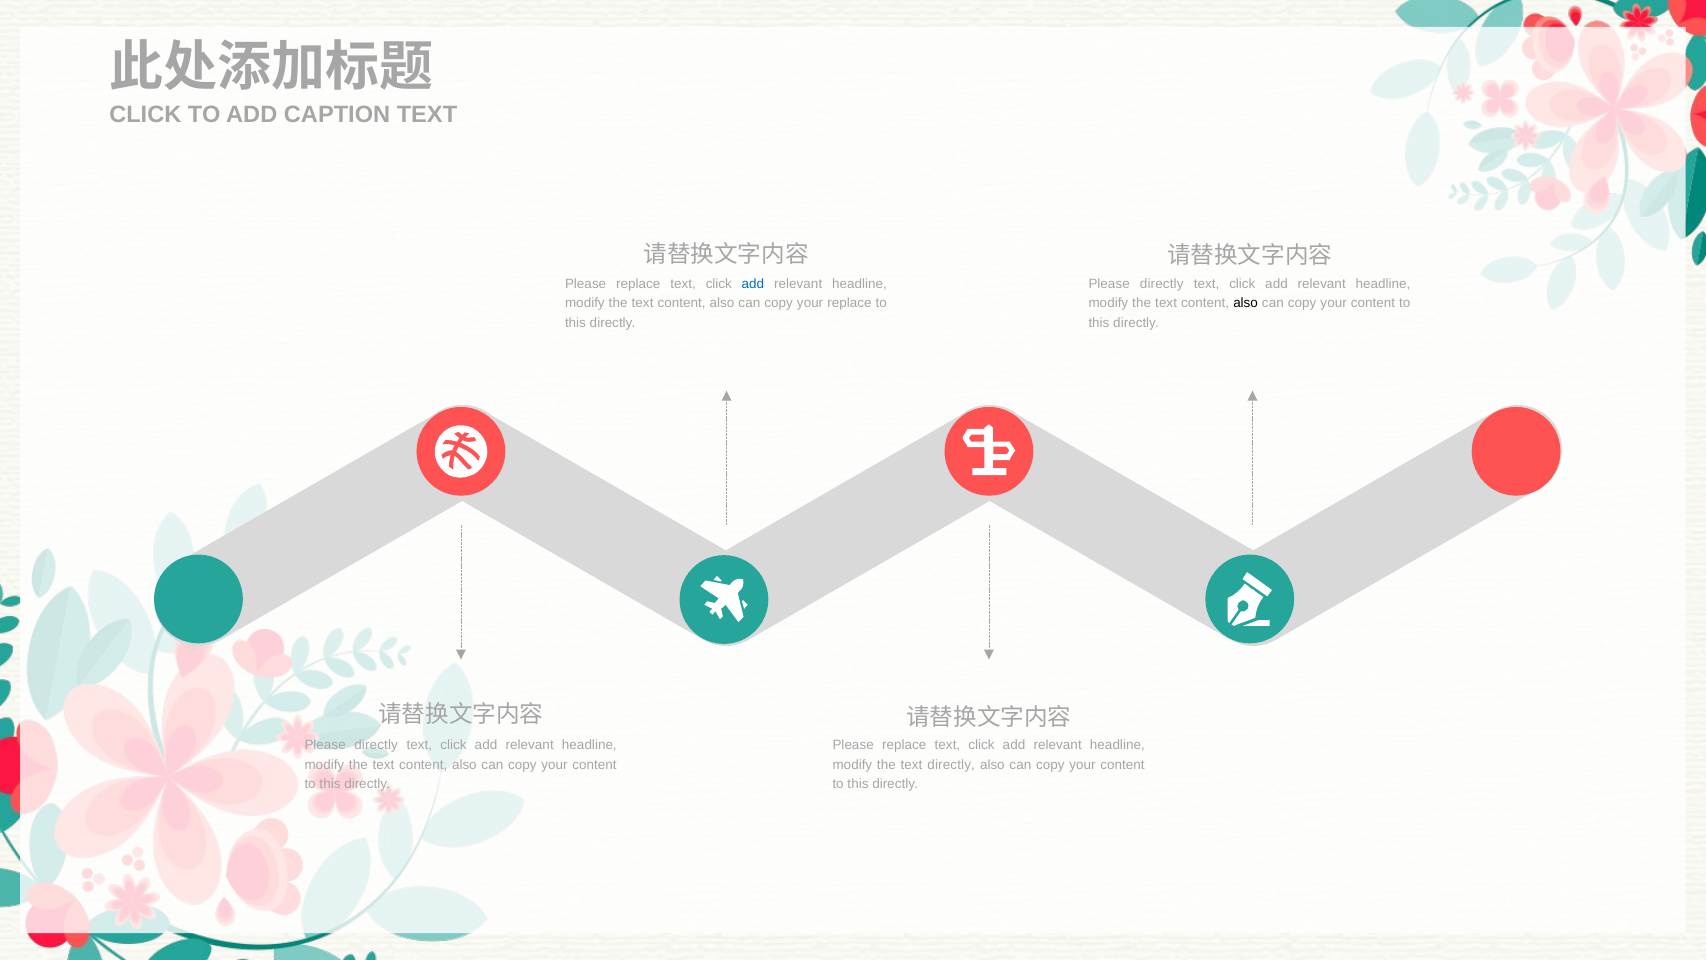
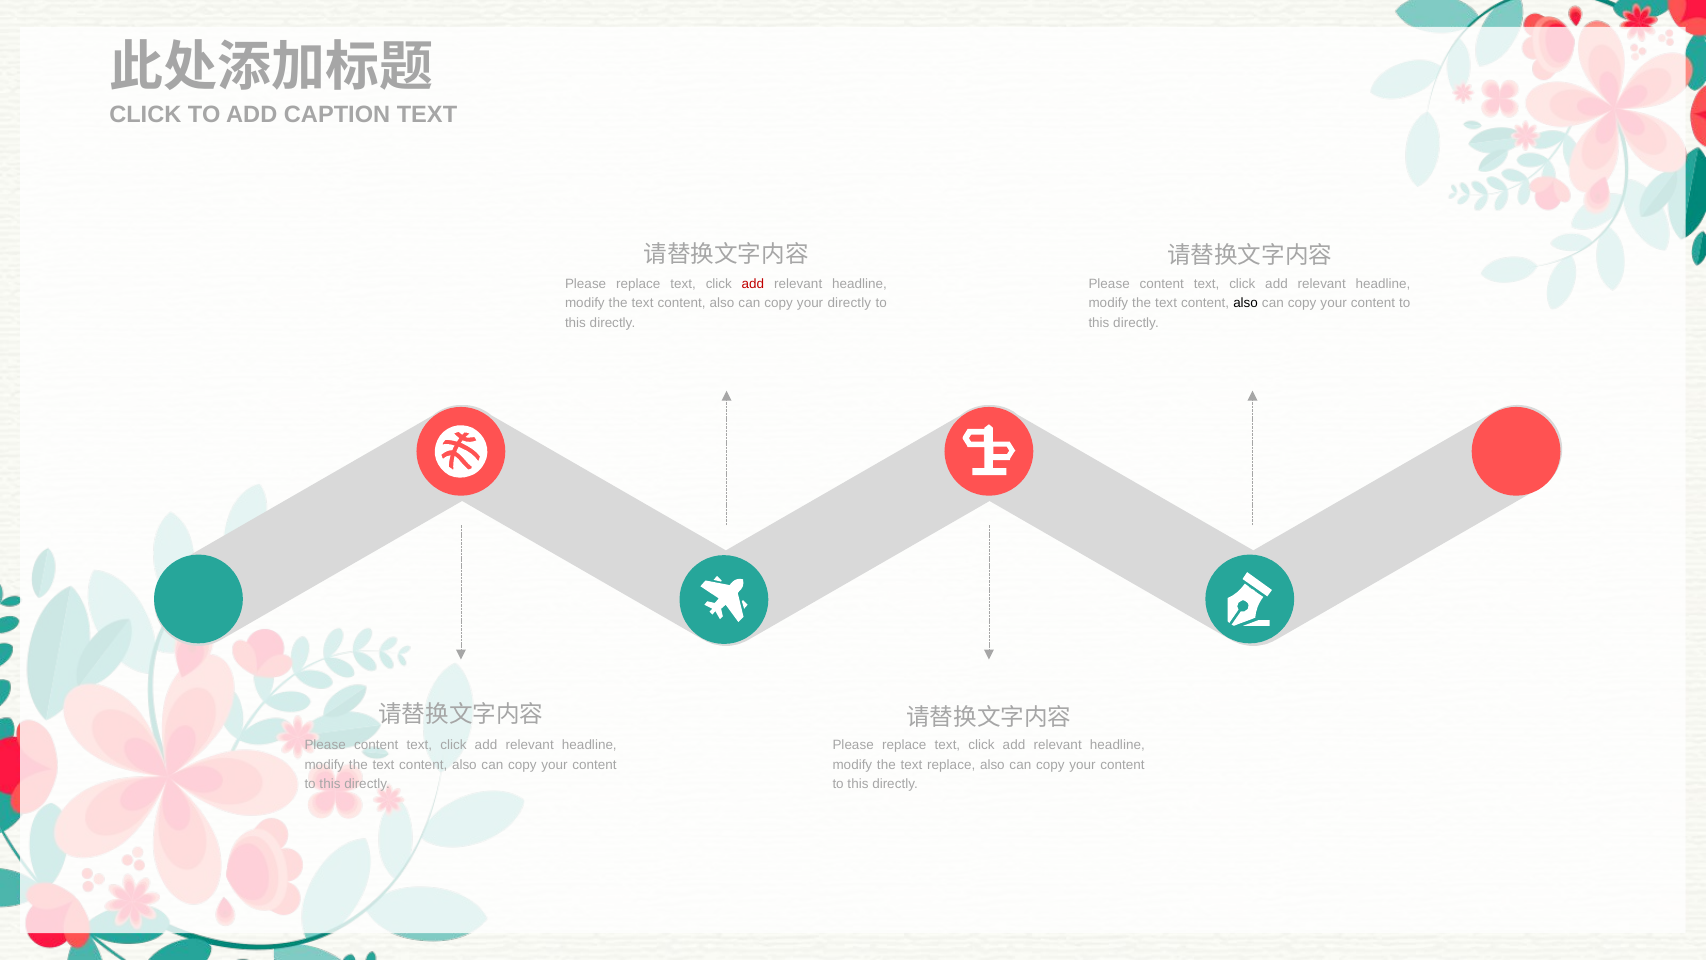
add colour: blue -> red (753, 284)
directly: directly -> content (1162, 284)
your replace: replace -> directly (849, 303)
directly: directly -> content (376, 745)
text directly: directly -> replace (951, 764)
